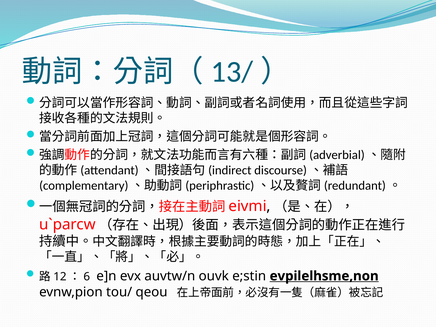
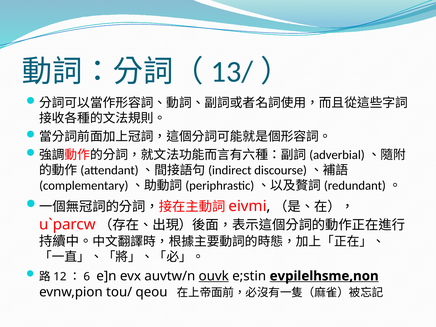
ouvk underline: none -> present (214, 276)
